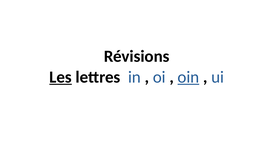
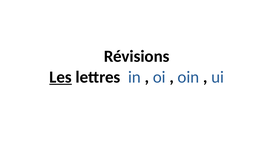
oin underline: present -> none (188, 77)
